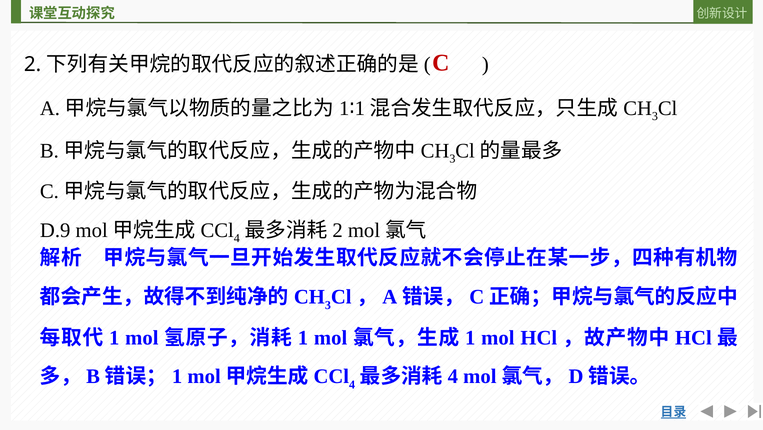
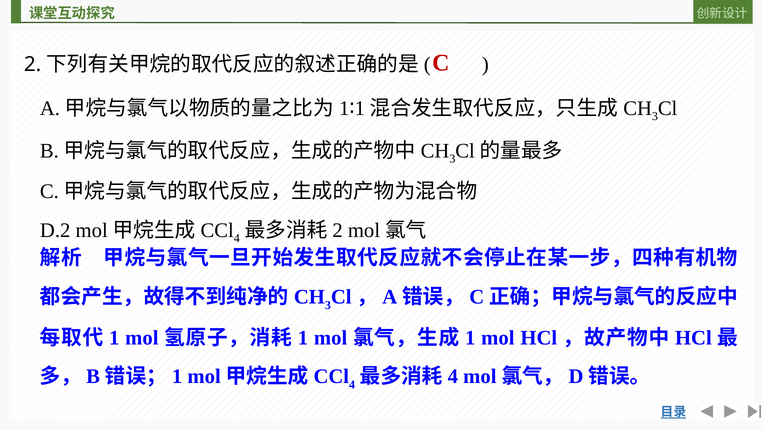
D.9: D.9 -> D.2 (55, 230)
